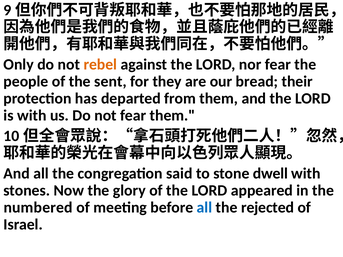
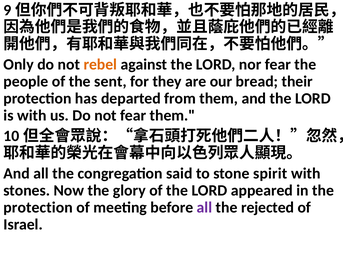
dwell: dwell -> spirit (270, 174)
numbered: numbered -> protection (38, 208)
all colour: blue -> purple (204, 208)
